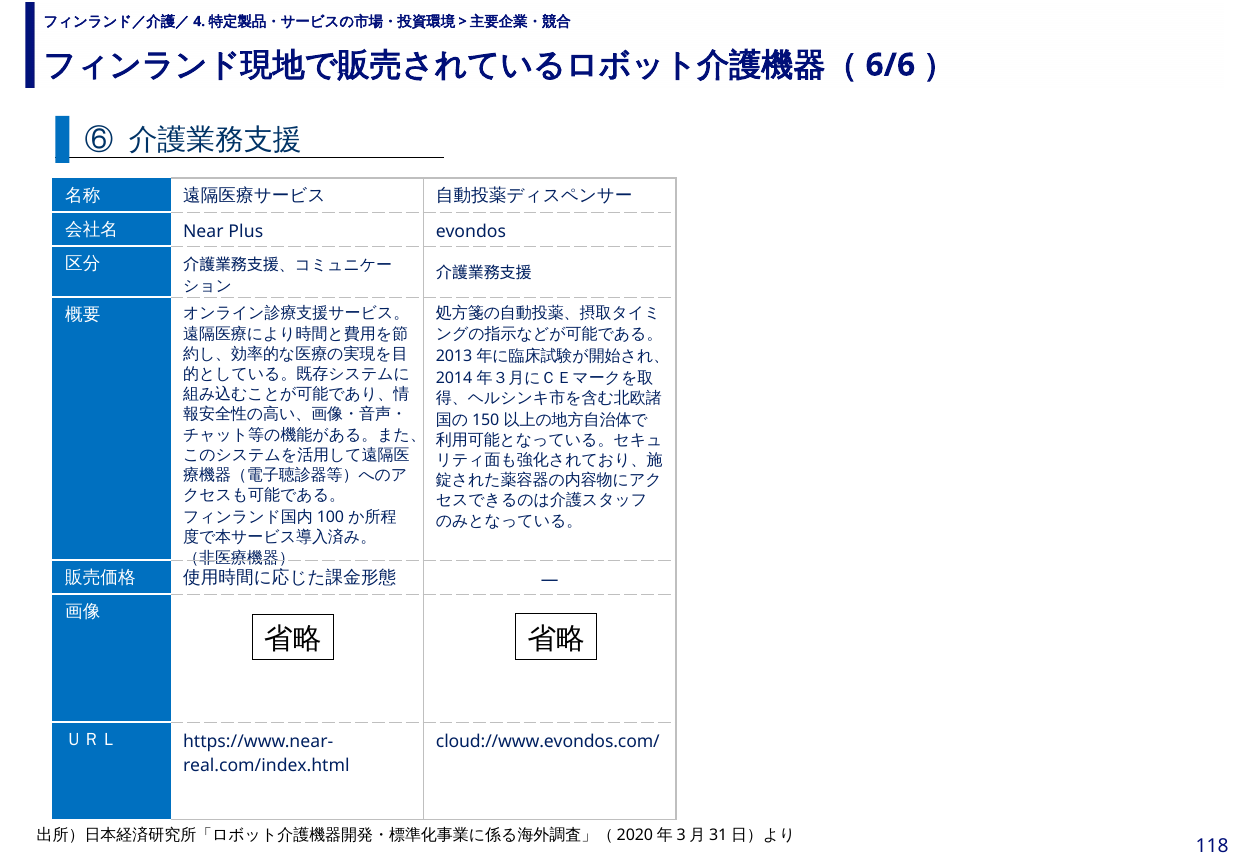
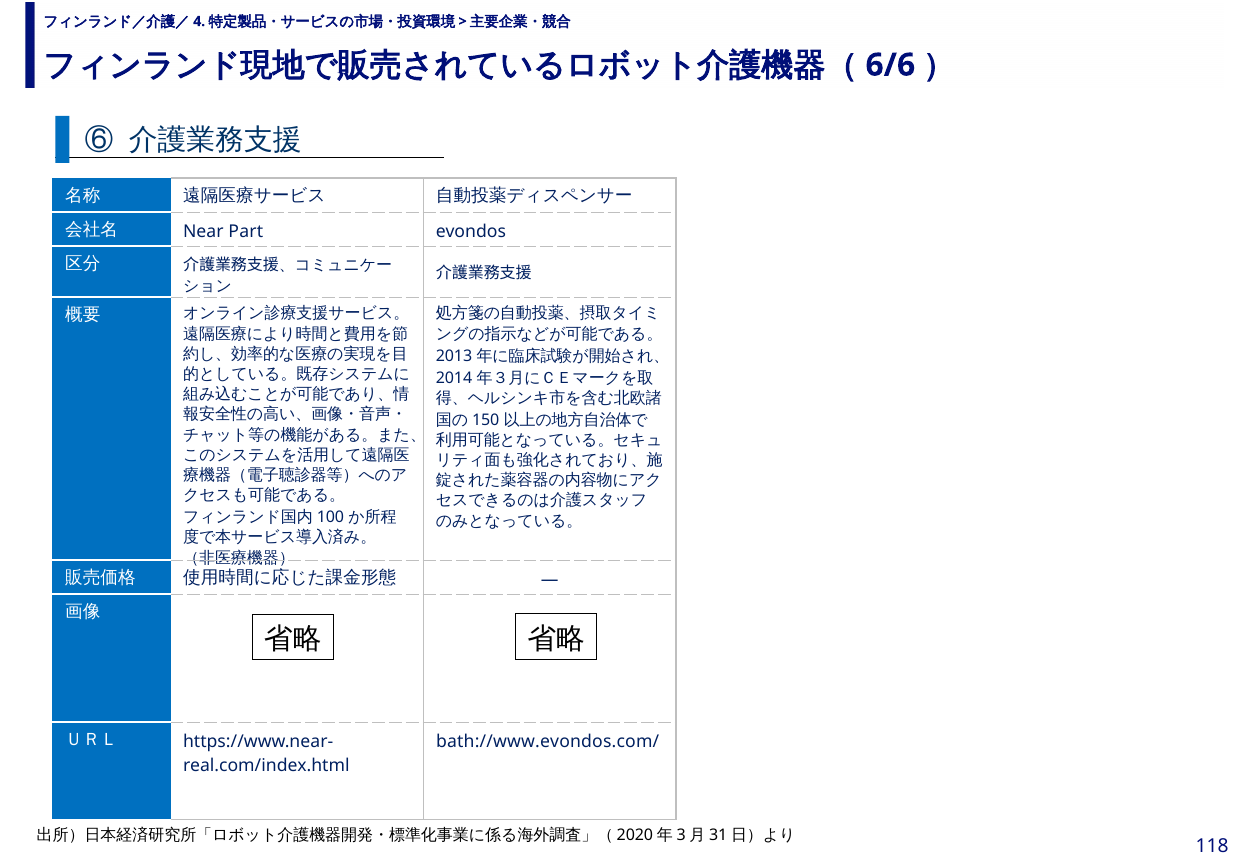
Plus: Plus -> Part (246, 231)
cloud://www.evondos.com/: cloud://www.evondos.com/ -> bath://www.evondos.com/ (548, 741)
